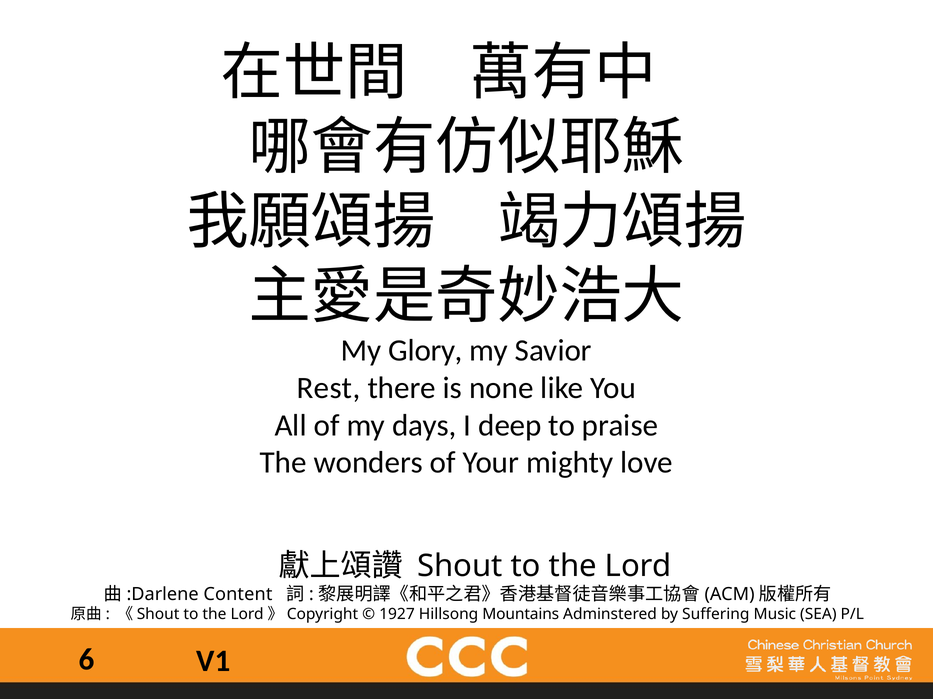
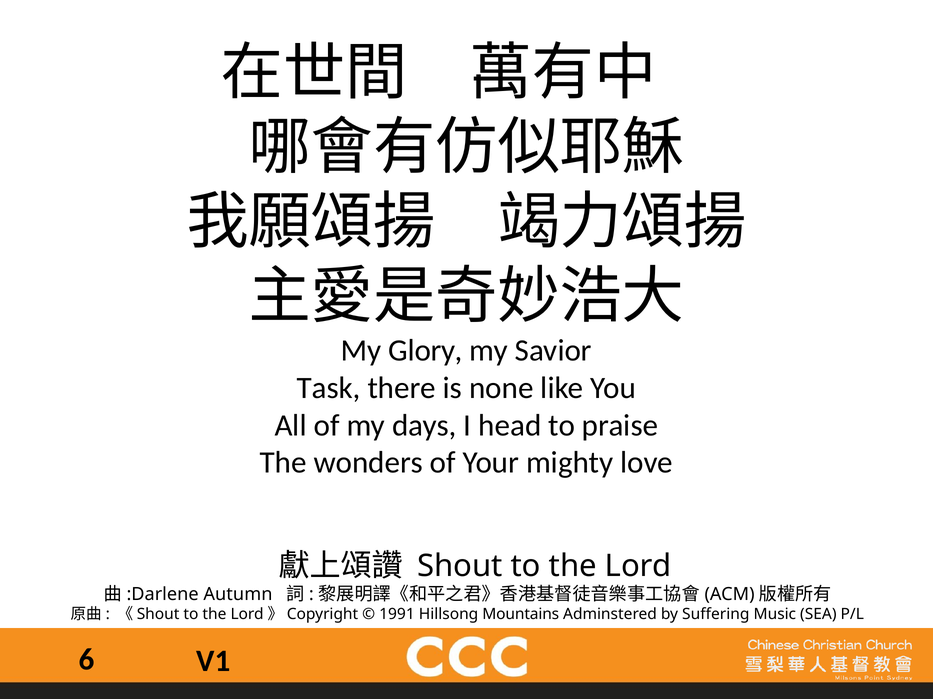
Rest: Rest -> Task (329, 388)
deep: deep -> head (510, 426)
Content: Content -> Autumn (238, 595)
1927: 1927 -> 1991 (397, 615)
